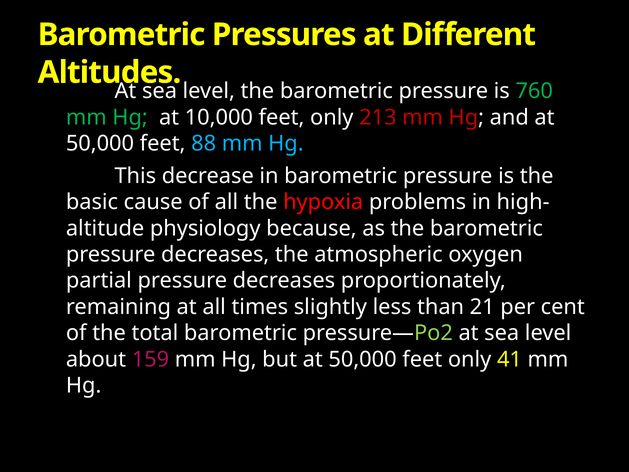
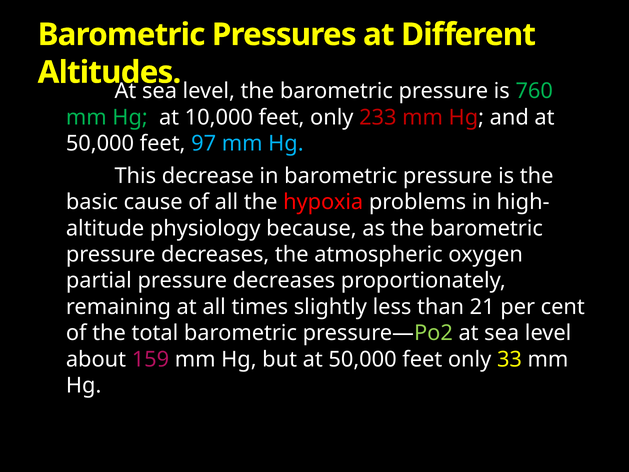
213: 213 -> 233 (378, 117)
88: 88 -> 97 (204, 144)
41: 41 -> 33 (510, 359)
